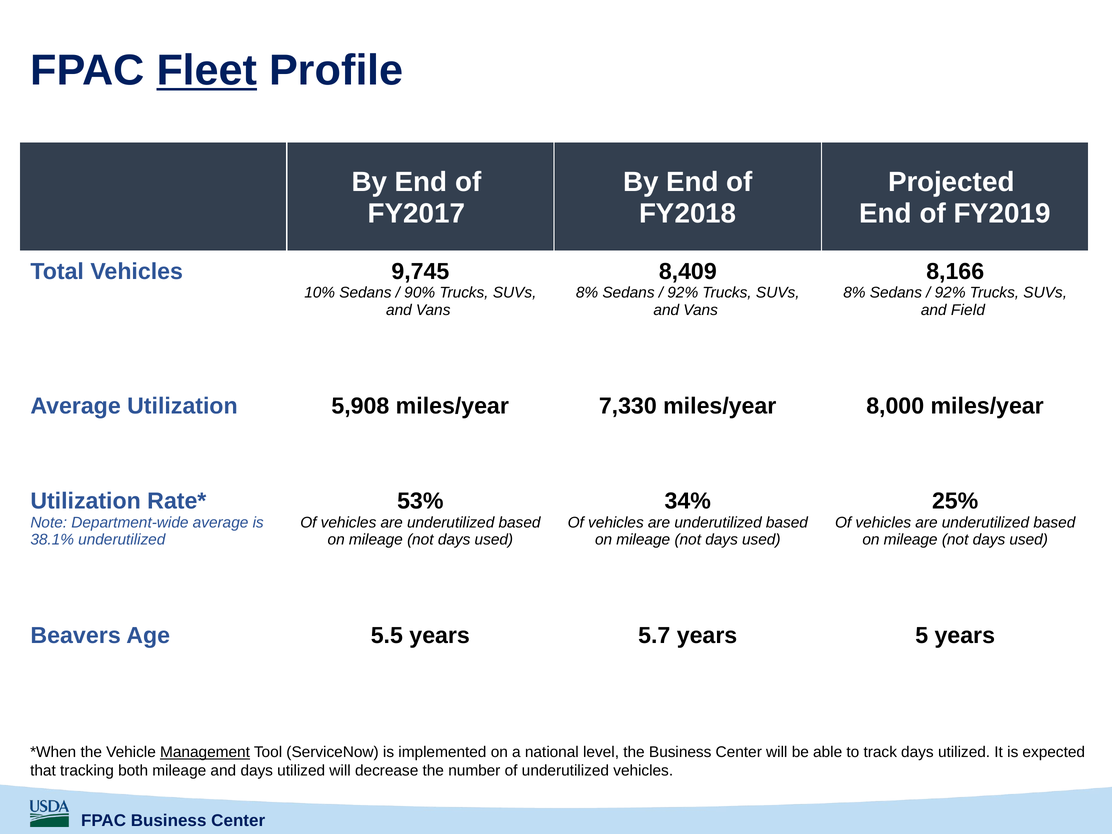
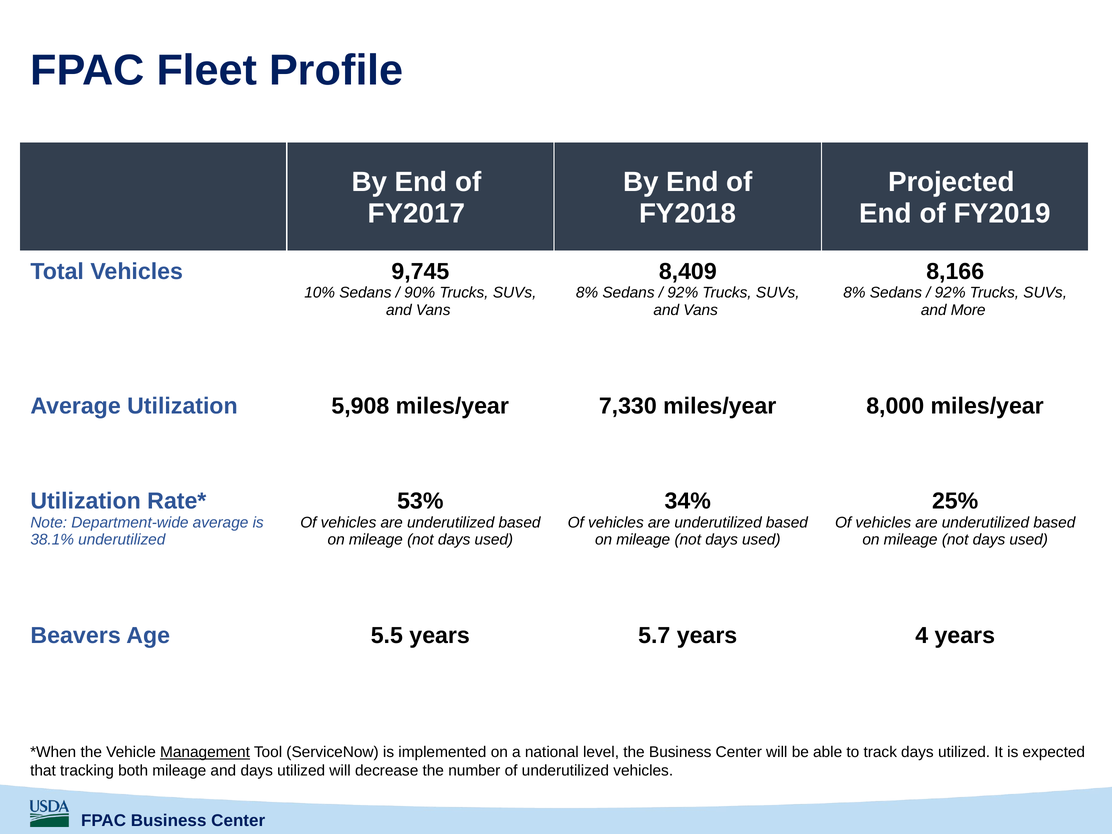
Fleet underline: present -> none (207, 71)
Field: Field -> More (968, 310)
5: 5 -> 4 (922, 636)
